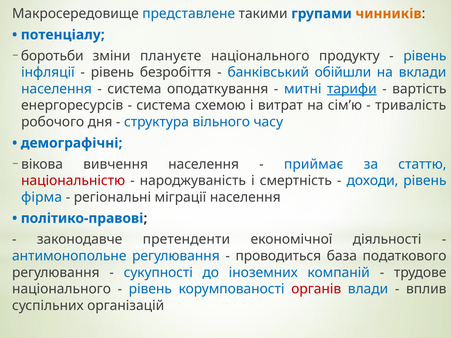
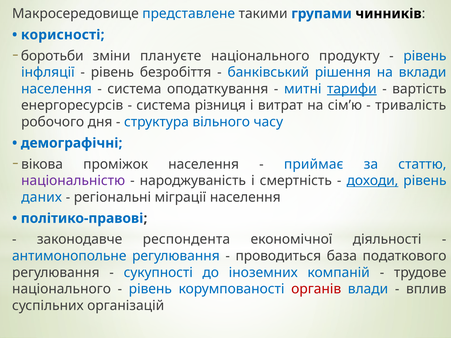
чинників colour: orange -> black (389, 14)
потенціалу: потенціалу -> корисності (63, 35)
обійшли: обійшли -> рішення (343, 72)
схемою: схемою -> різниця (220, 106)
вивчення: вивчення -> проміжок (116, 164)
національністю colour: red -> purple (73, 181)
доходи underline: none -> present (372, 181)
фірма: фірма -> даних (42, 197)
претенденти: претенденти -> респондента (186, 240)
